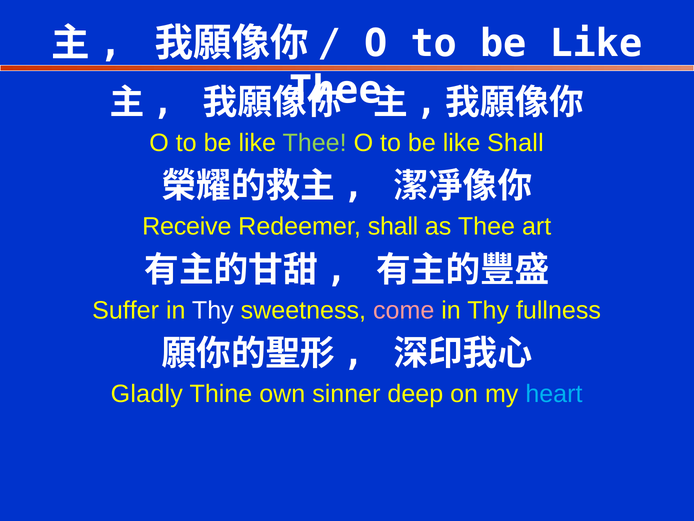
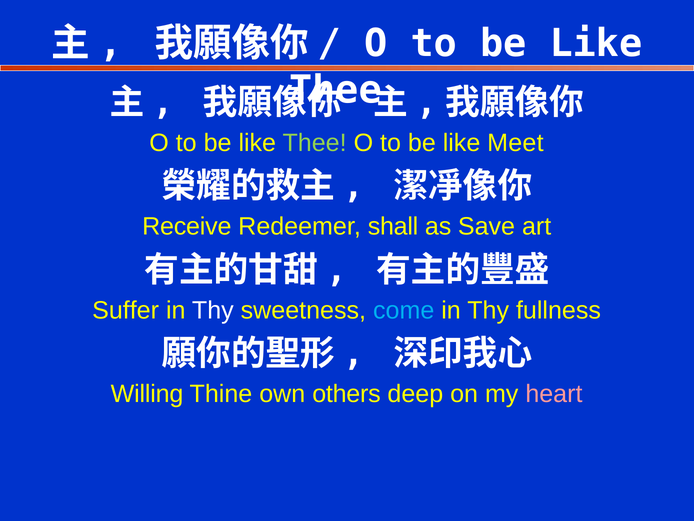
like Shall: Shall -> Meet (515, 143)
as Thee: Thee -> Save (487, 226)
come colour: pink -> light blue (404, 310)
Gladly: Gladly -> Willing (147, 394)
sinner: sinner -> others (346, 394)
heart colour: light blue -> pink (554, 394)
